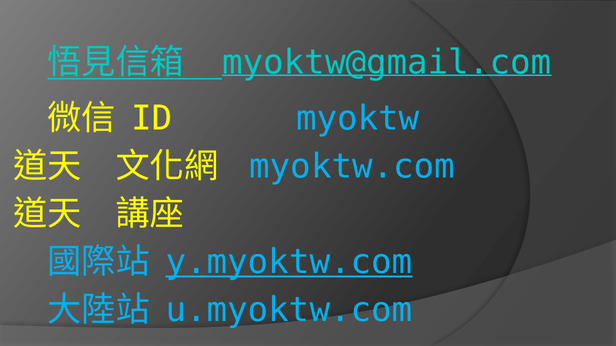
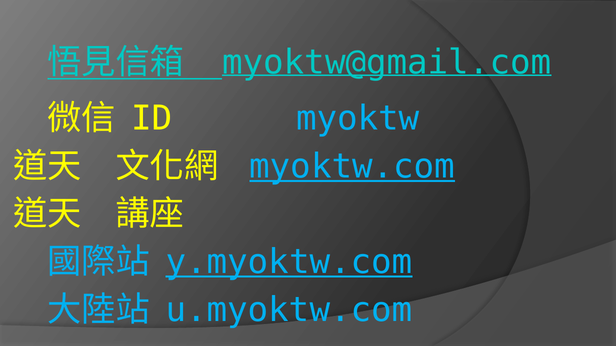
myoktw.com underline: none -> present (352, 167)
